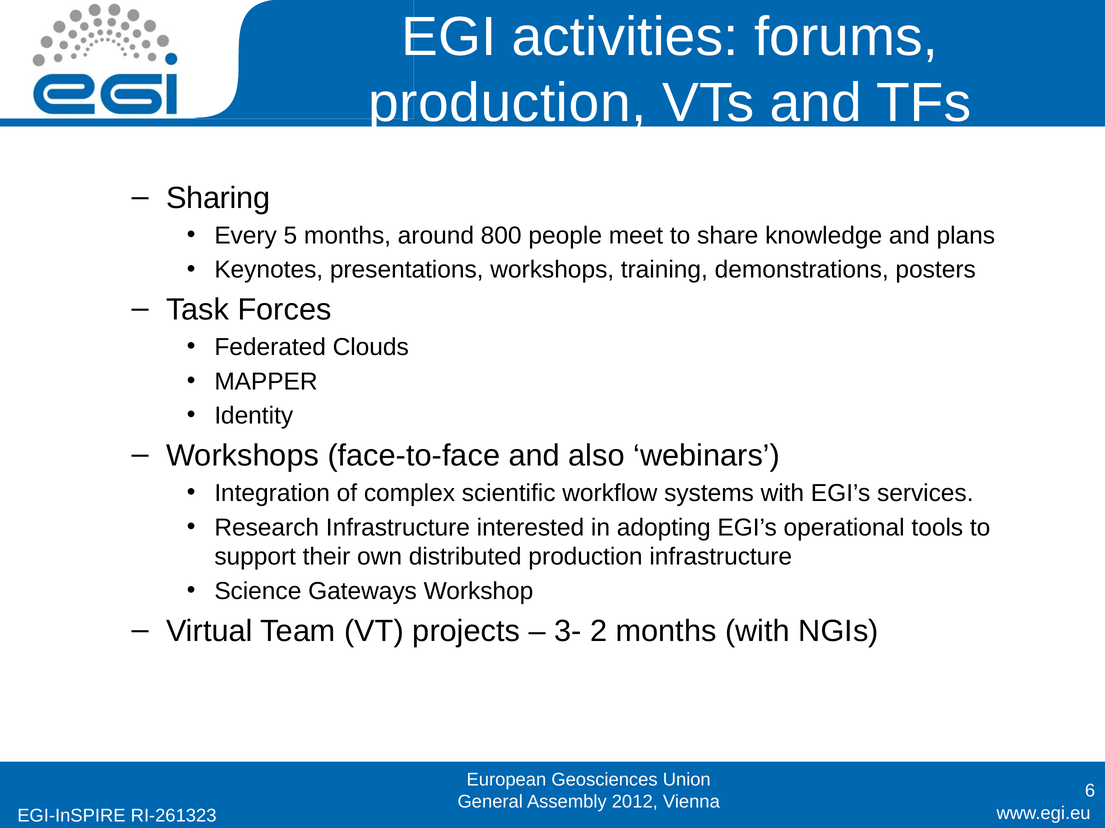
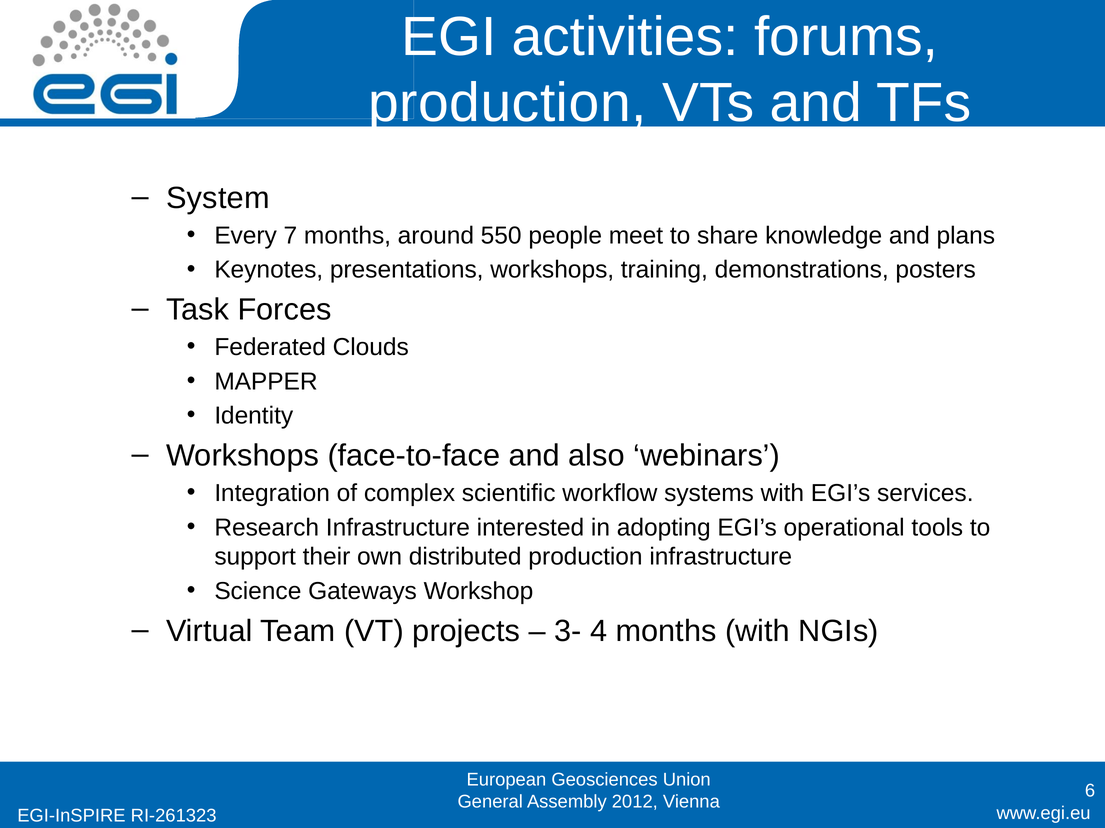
Sharing: Sharing -> System (218, 198)
5: 5 -> 7 (290, 236)
800: 800 -> 550 (501, 236)
2: 2 -> 4 (599, 631)
